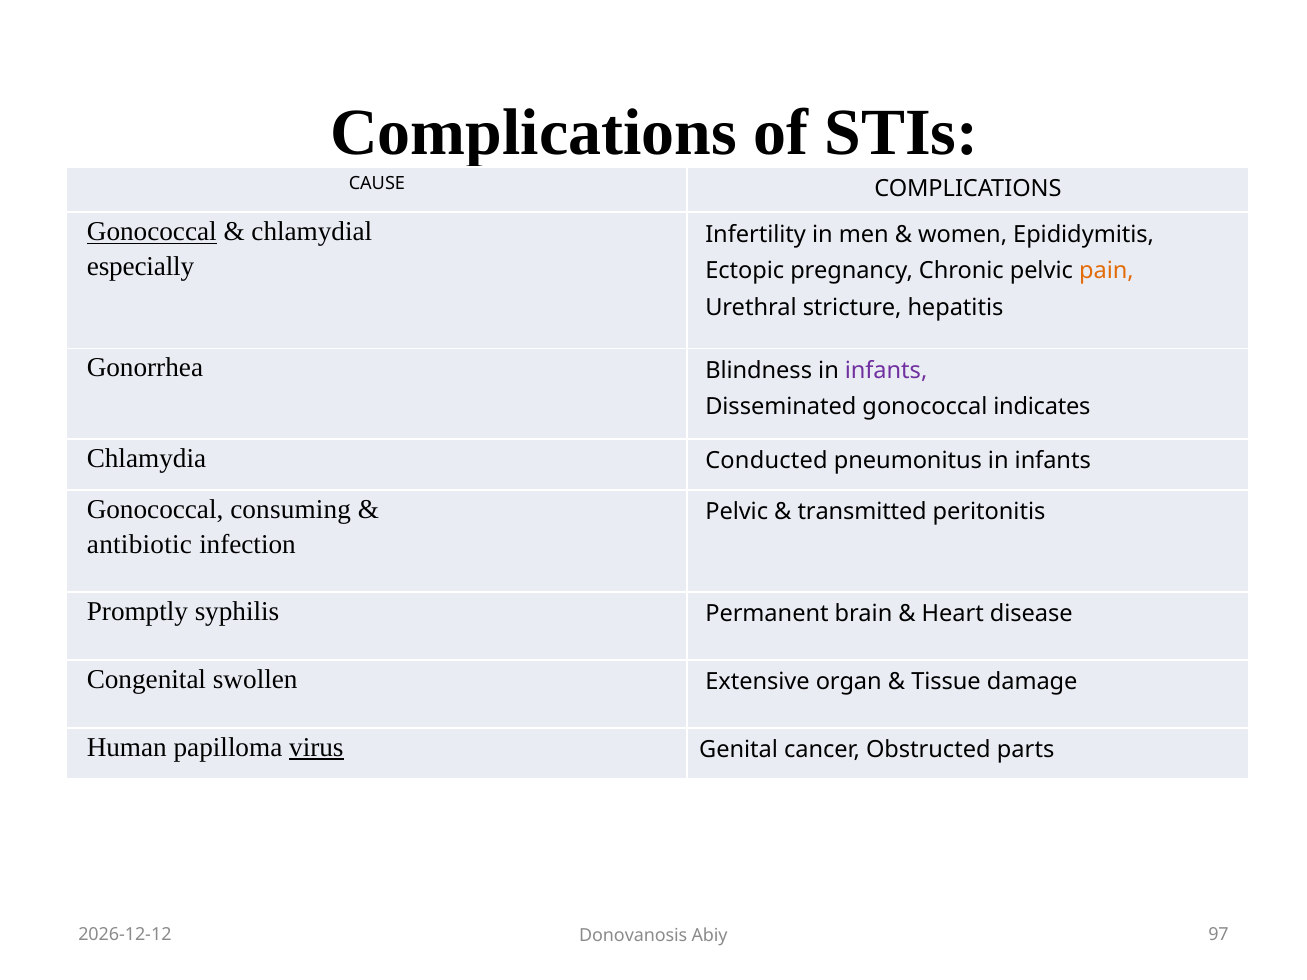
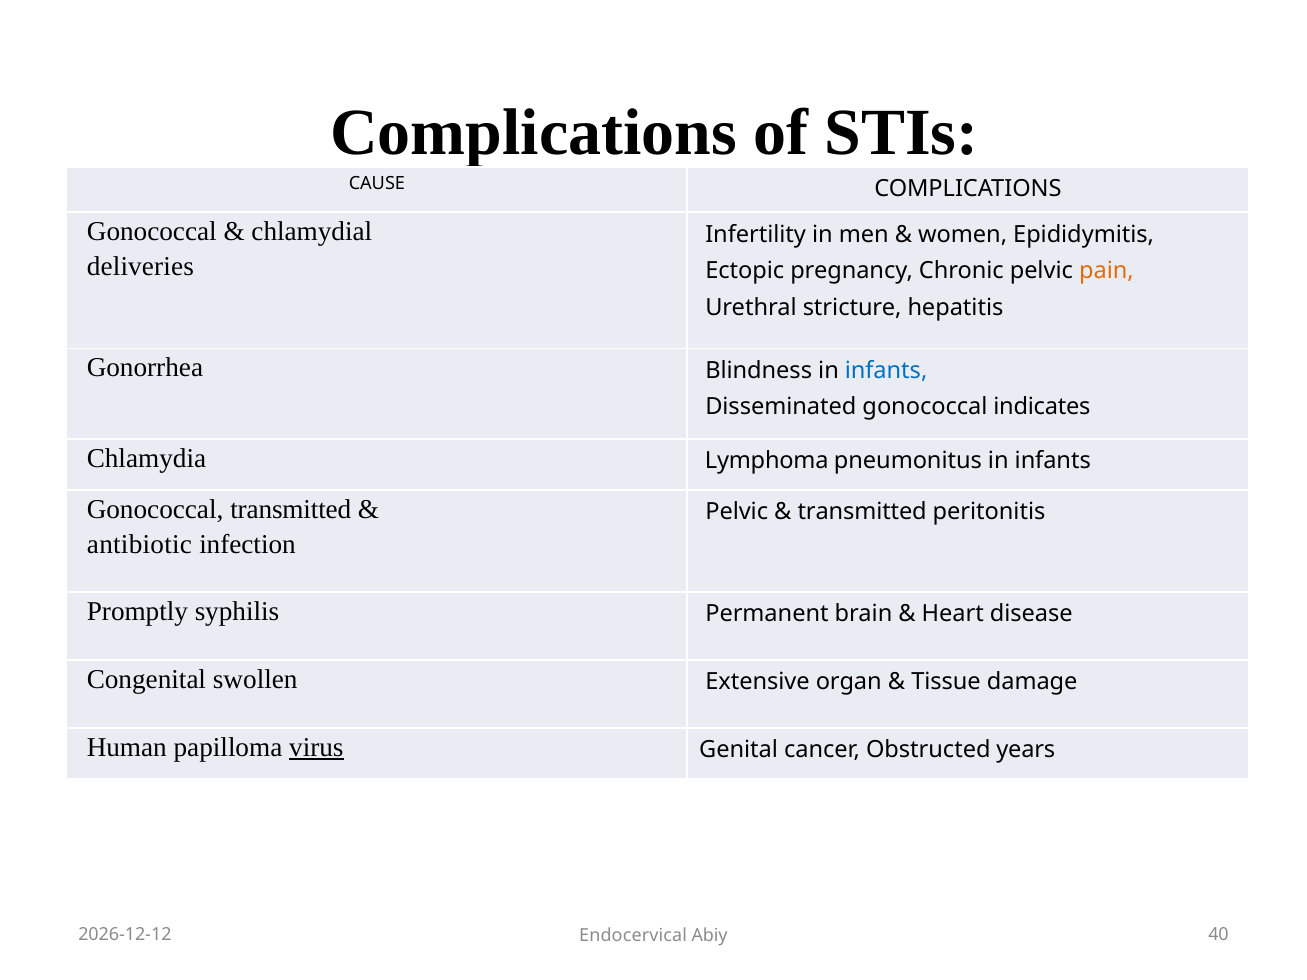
Gonococcal underline: present -> none (152, 232)
especially: especially -> deliveries (140, 266)
infants colour: purple -> blue (886, 370)
Conducted: Conducted -> Lymphoma (767, 461)
Gonococcal consuming: consuming -> transmitted (291, 510)
parts: parts -> years (1026, 750)
Donovanosis: Donovanosis -> Endocervical (633, 936)
97: 97 -> 40 (1219, 934)
